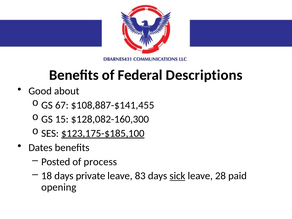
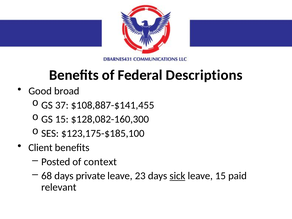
about: about -> broad (67, 91)
67: 67 -> 37 (62, 105)
$123,175-$185,100 underline: present -> none (103, 133)
Dates: Dates -> Client (40, 148)
process: process -> context (100, 162)
18: 18 -> 68 (47, 176)
83: 83 -> 23 (140, 176)
leave 28: 28 -> 15 (220, 176)
opening: opening -> relevant (59, 187)
